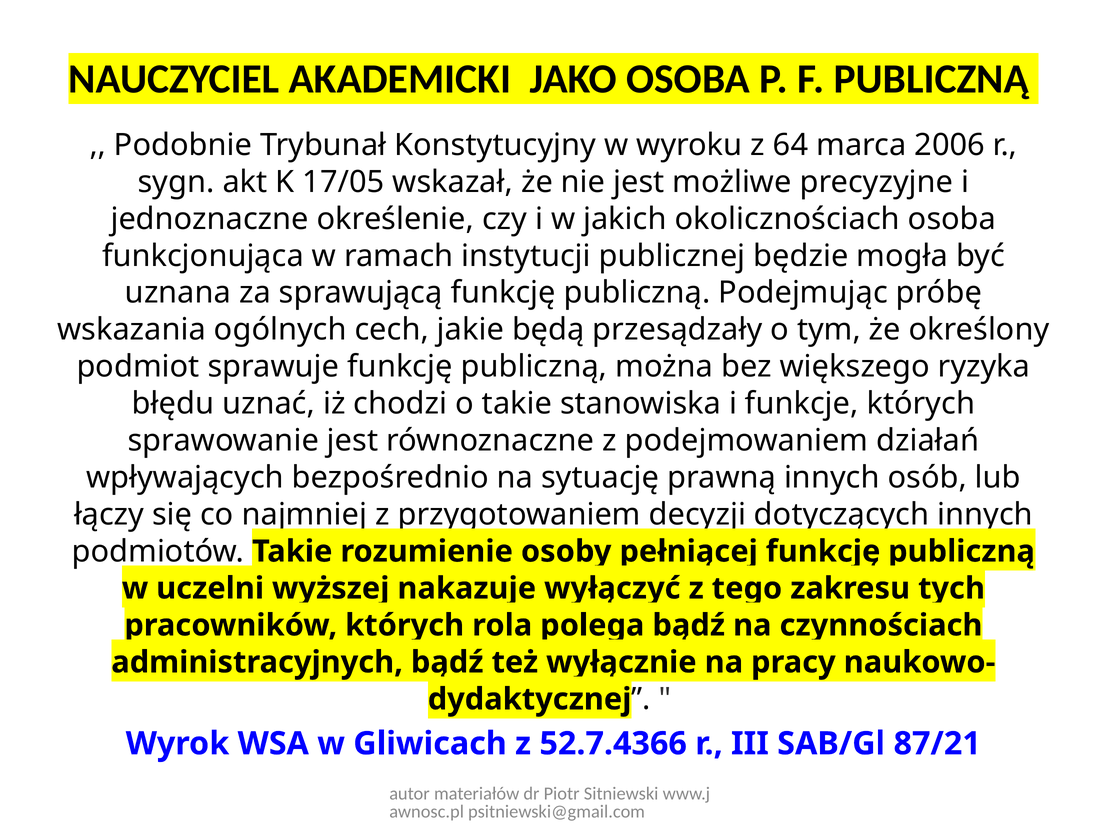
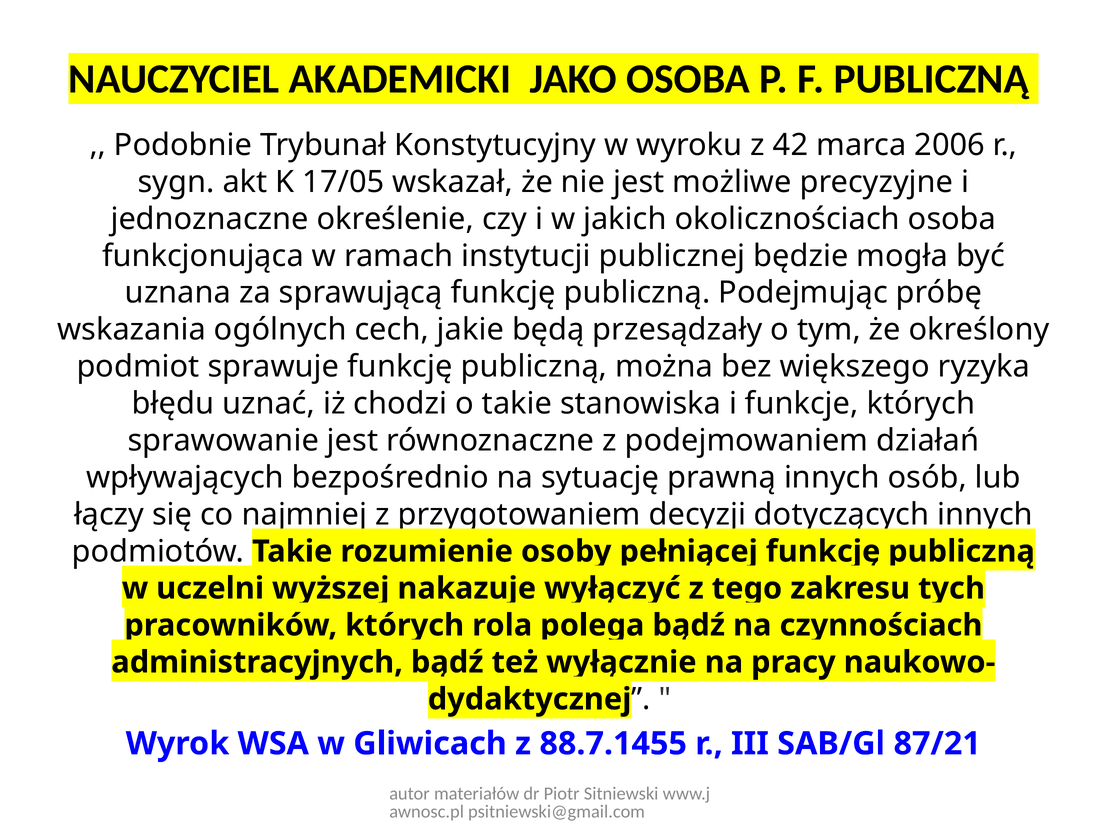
64: 64 -> 42 (790, 145)
52.7.4366: 52.7.4366 -> 88.7.1455 (613, 743)
